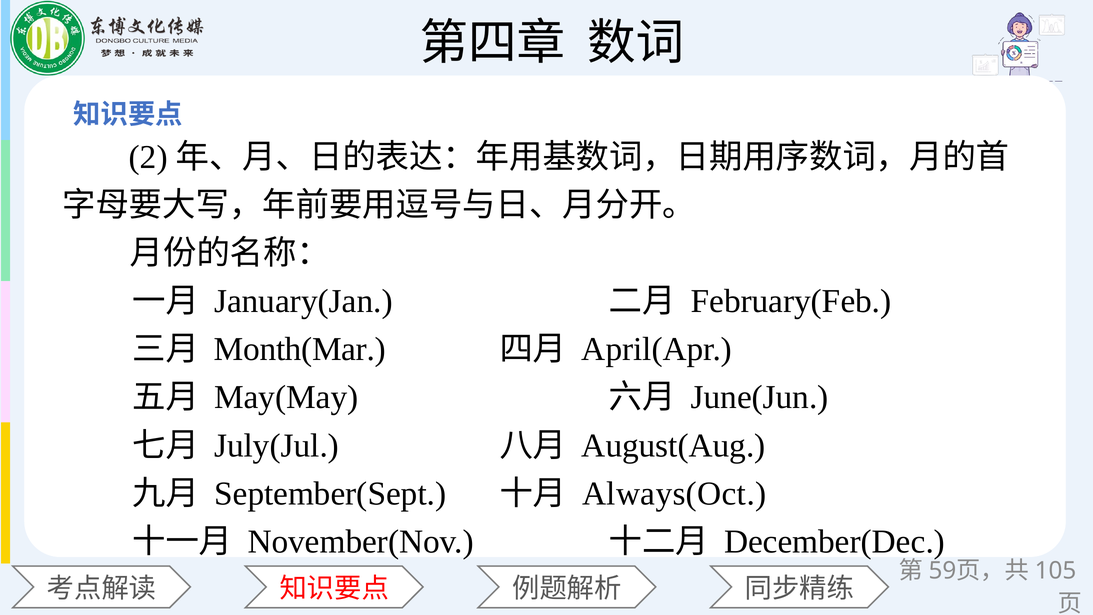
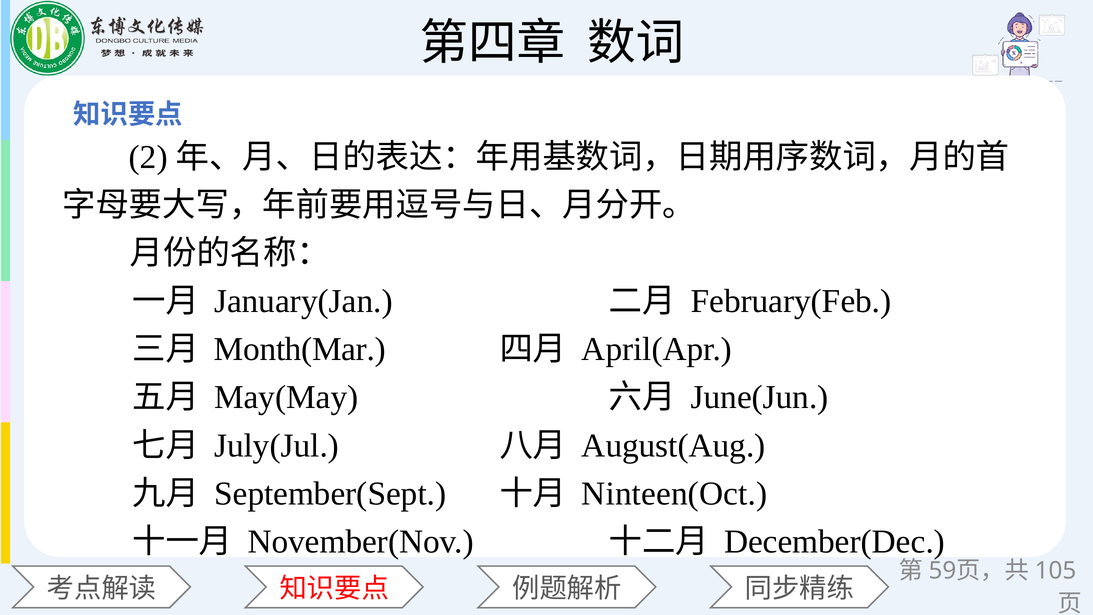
Always(Oct: Always(Oct -> Ninteen(Oct (674, 493)
